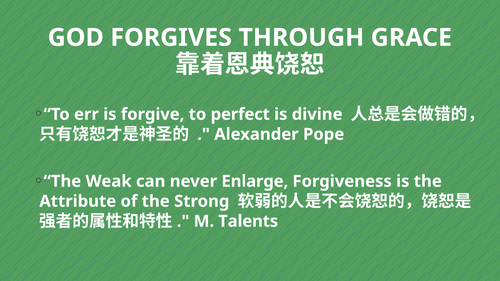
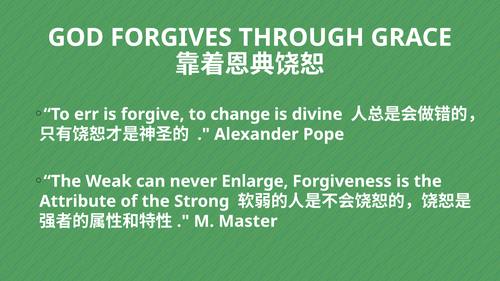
perfect: perfect -> change (240, 114)
Talents: Talents -> Master (248, 221)
